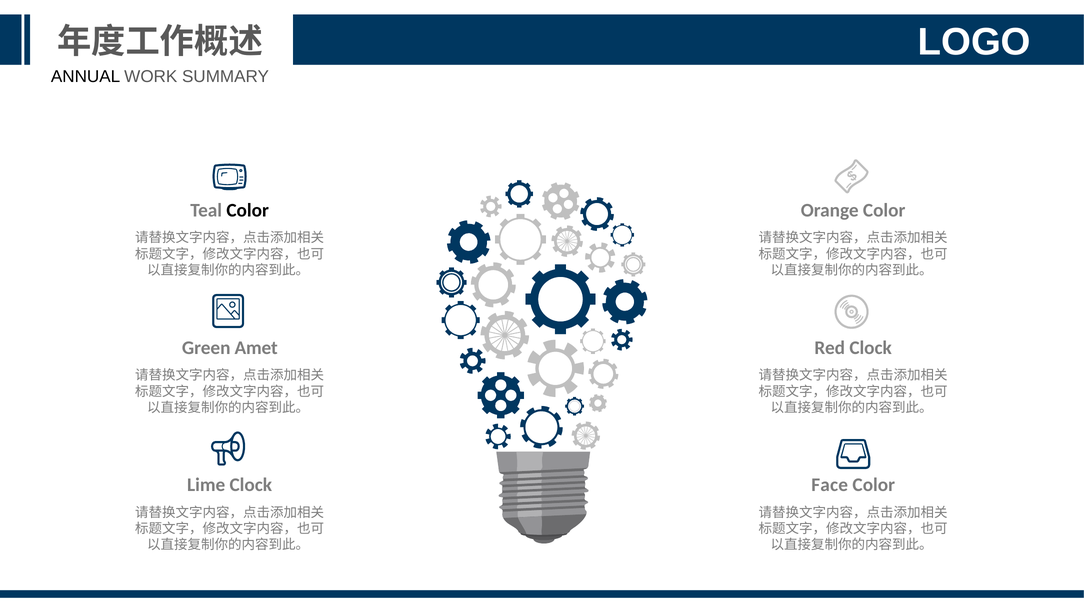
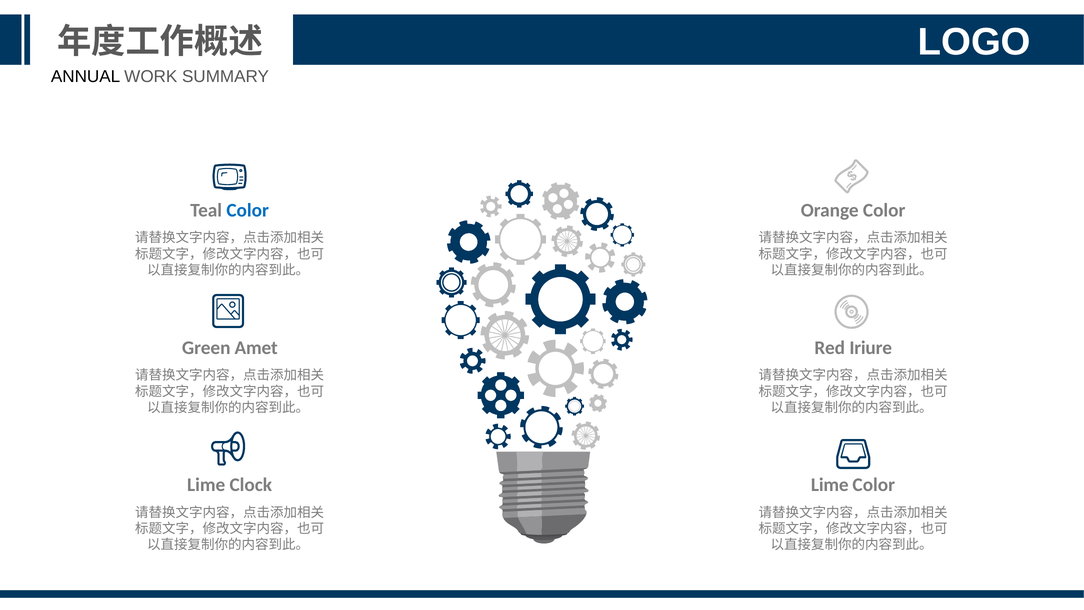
Color colour: black -> blue (248, 210)
Red Clock: Clock -> Iriure (871, 348)
Face: Face -> Lime (830, 485)
